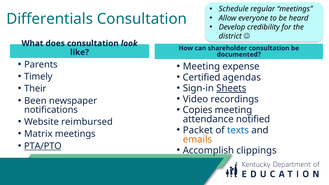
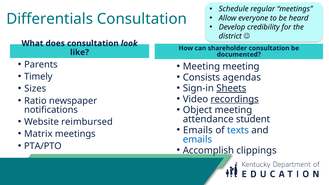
Meeting expense: expense -> meeting (241, 67)
Certified: Certified -> Consists (201, 77)
Their: Their -> Sizes (35, 89)
recordings underline: none -> present (235, 99)
Been: Been -> Ratio (35, 101)
Copies: Copies -> Object (198, 110)
notified: notified -> student (253, 119)
Packet: Packet -> Emails (198, 130)
emails colour: orange -> blue (197, 140)
PTA/PTO underline: present -> none (43, 146)
